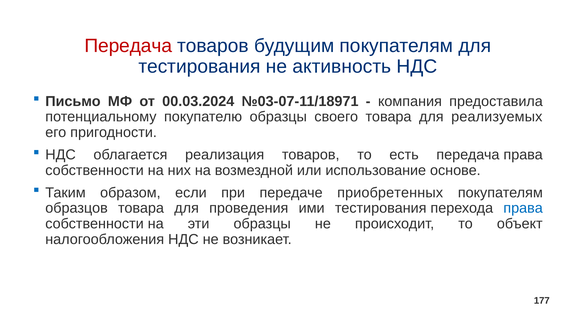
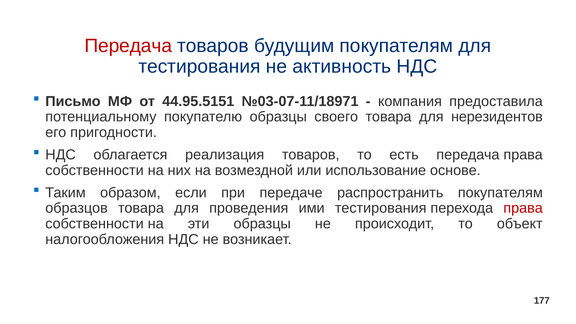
00.03.2024: 00.03.2024 -> 44.95.5151 (198, 101)
реализуемых: реализуемых -> нерезидентов (497, 117)
приобретенных: приобретенных -> распространить (390, 193)
права colour: blue -> red (523, 208)
